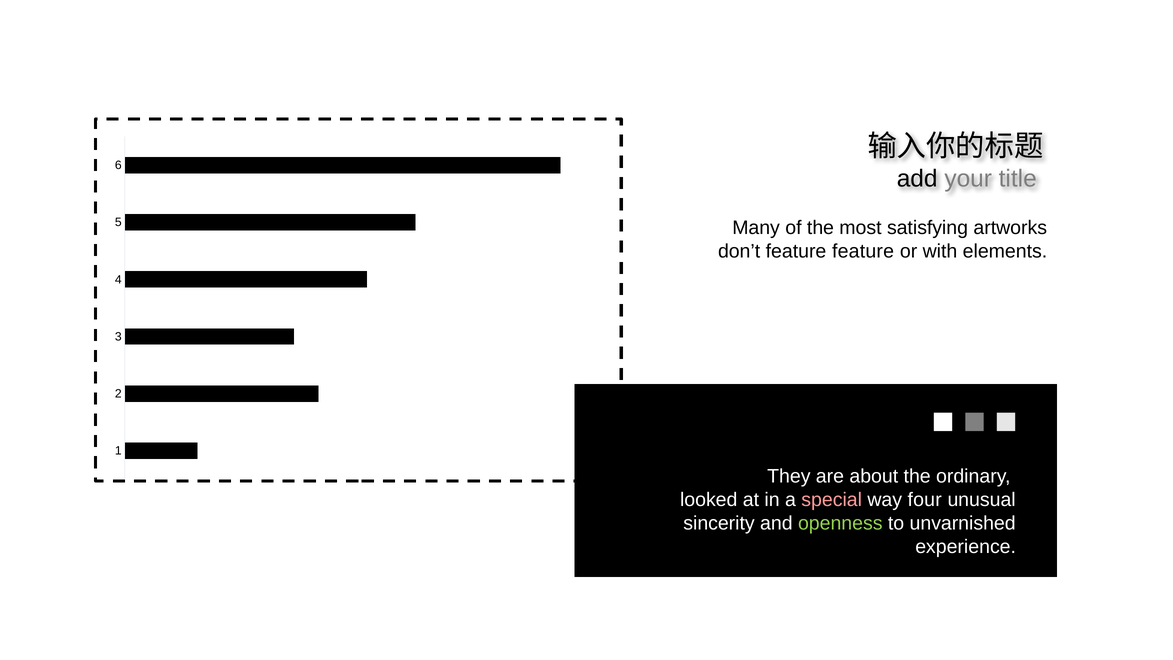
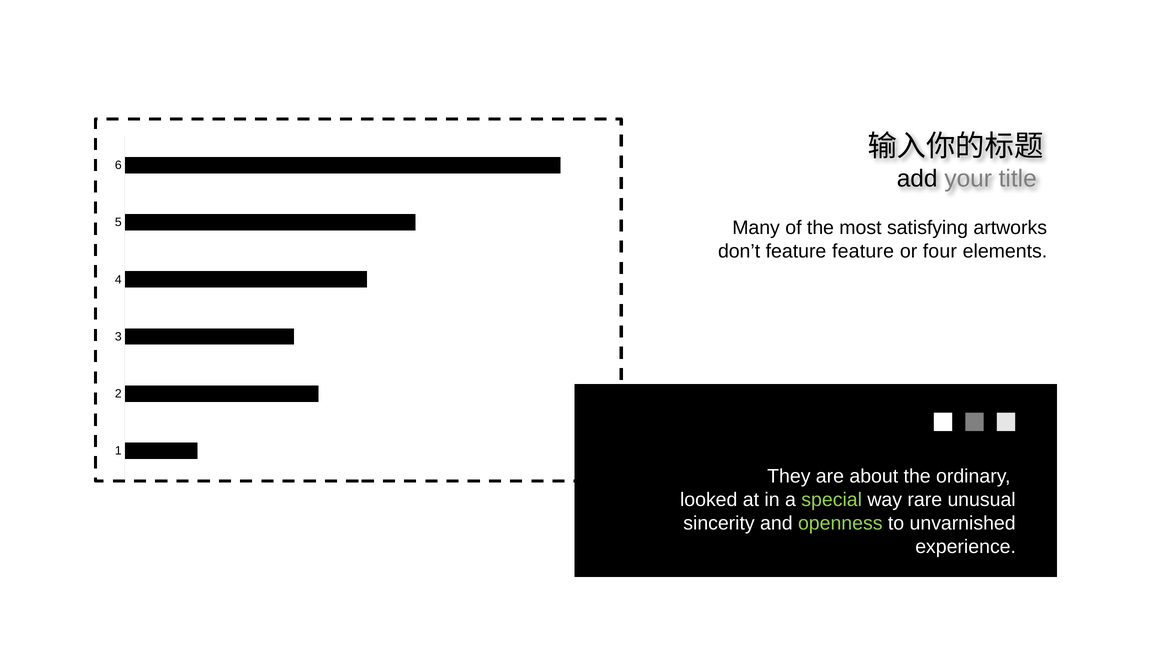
with: with -> four (940, 251)
special colour: pink -> light green (832, 500)
four: four -> rare (925, 500)
